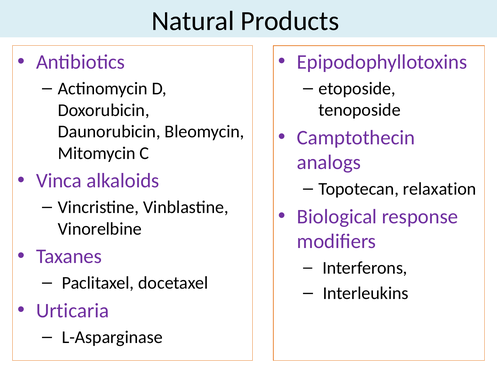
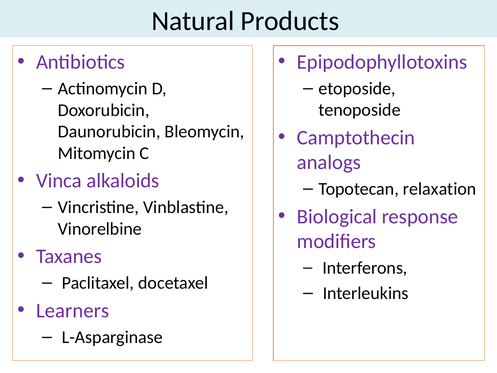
Urticaria: Urticaria -> Learners (73, 310)
